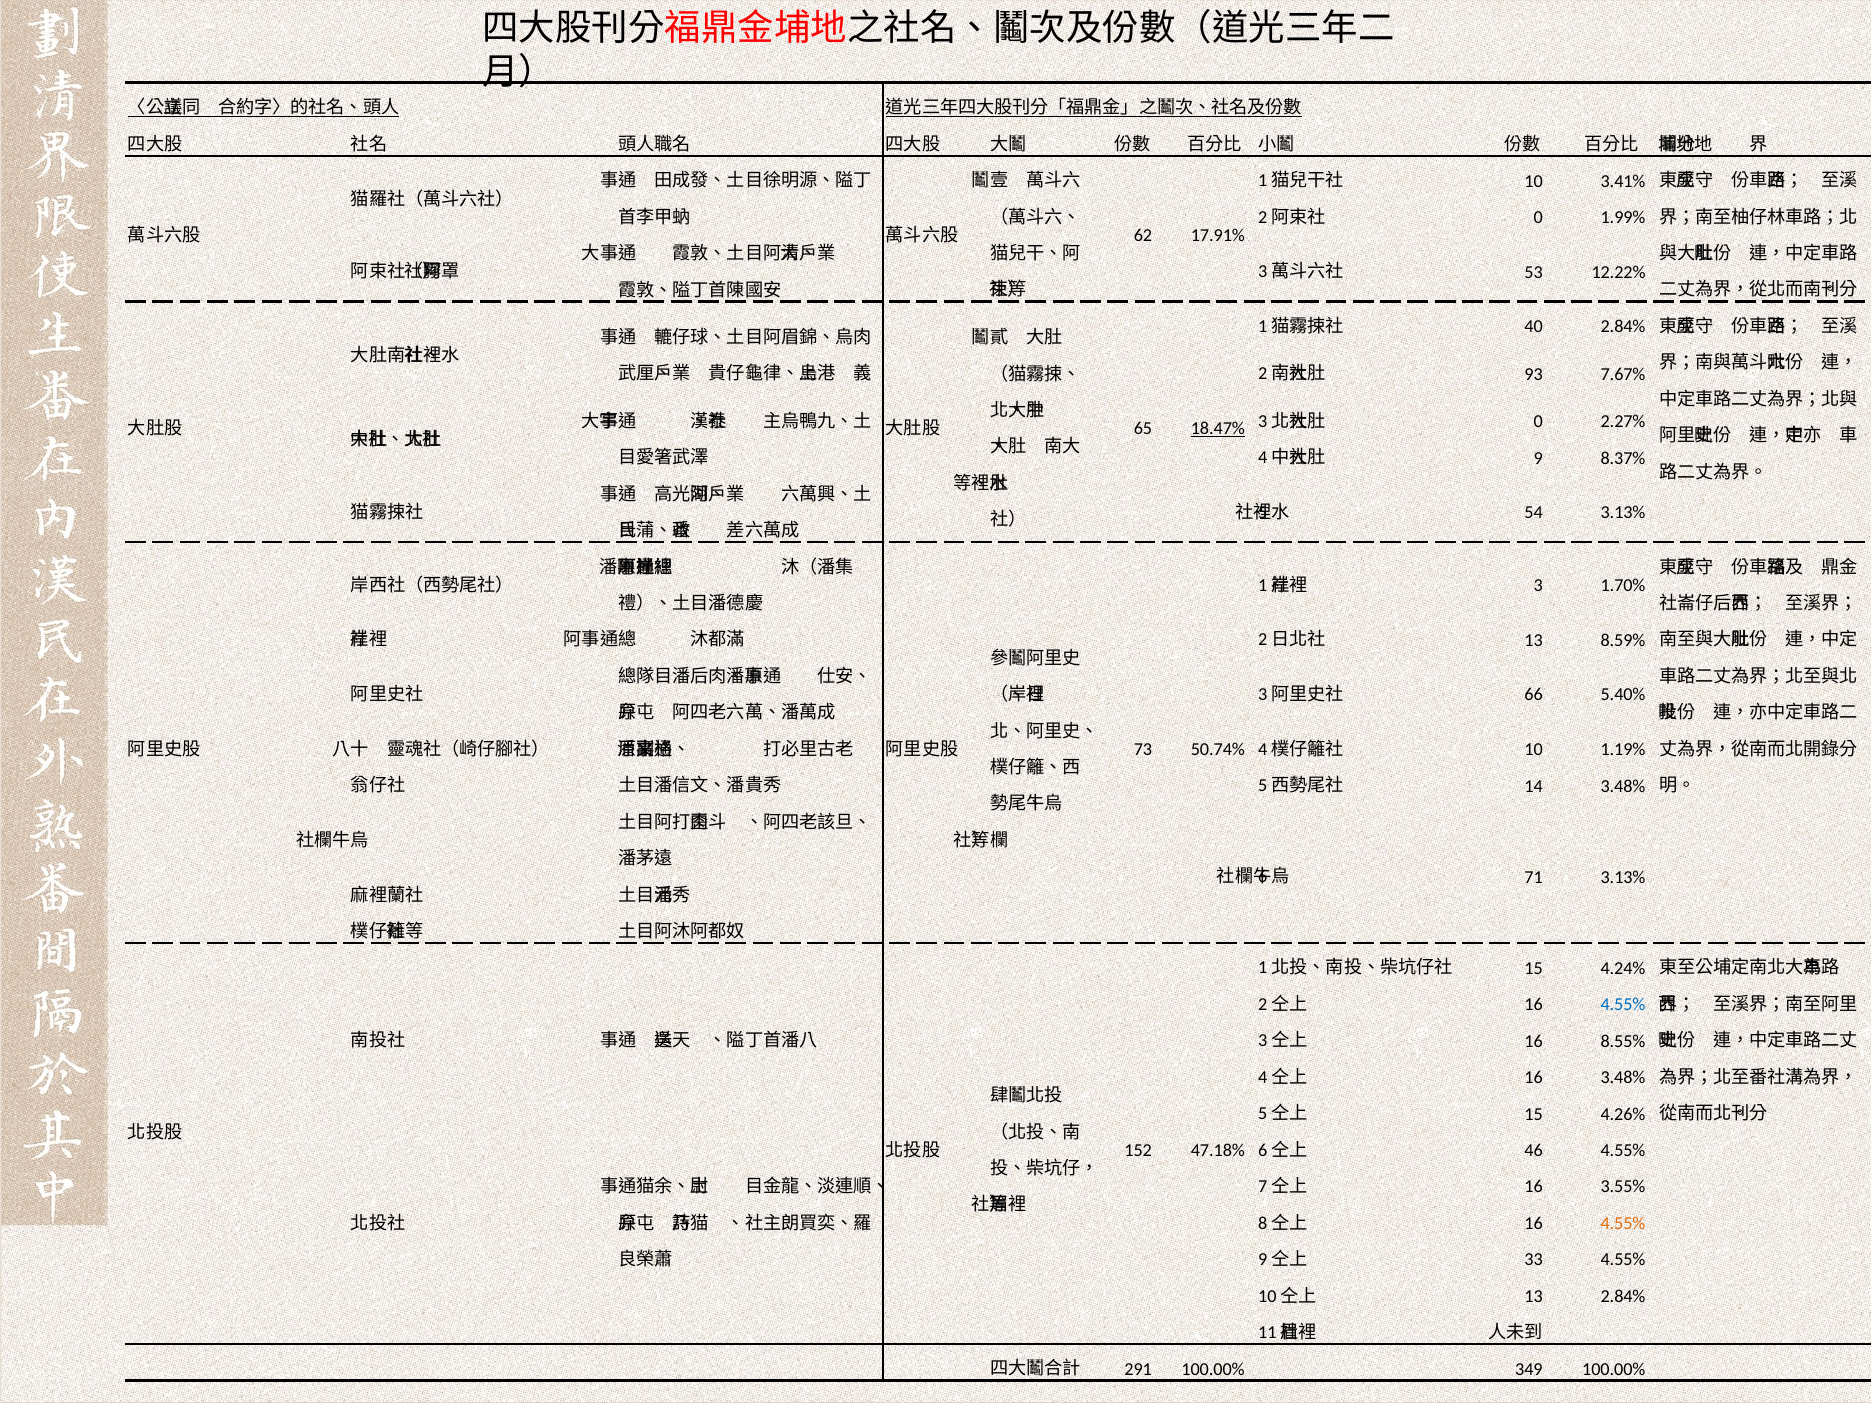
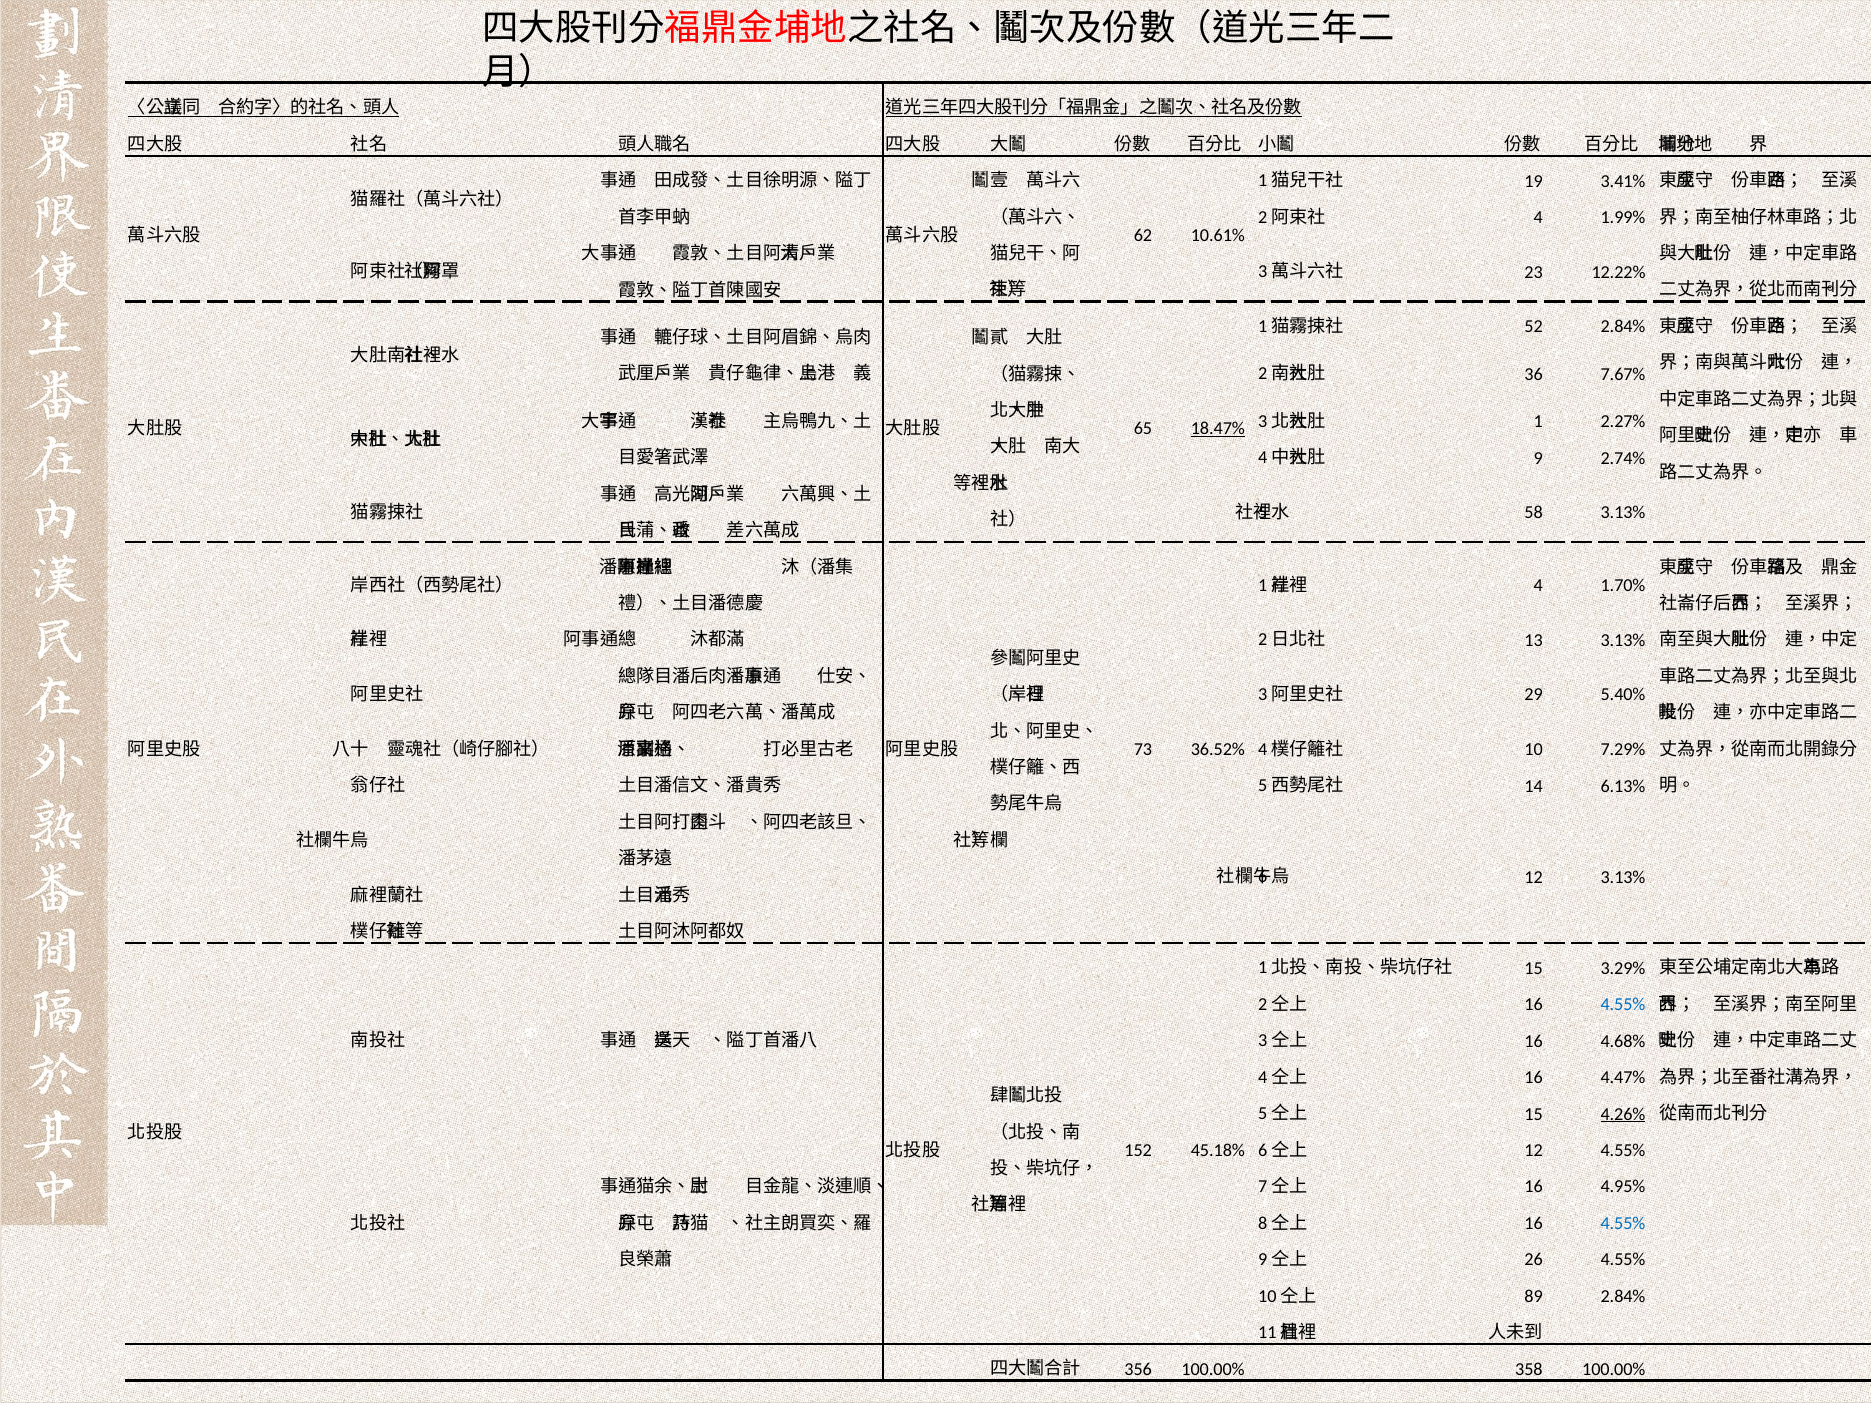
10: 10 -> 19 (1534, 181)
0: 0 -> 4 (1538, 218)
17.91%: 17.91% -> 10.61% (1218, 236)
53: 53 -> 23 (1534, 272)
40: 40 -> 52 (1534, 327)
93: 93 -> 36 (1534, 374)
0: 0 -> 1 (1538, 422)
8.37%: 8.37% -> 2.74% (1623, 458)
54: 54 -> 58 (1534, 513)
3: 3 -> 4 (1538, 586)
13 8.59%: 8.59% -> 3.13% (1623, 640)
66: 66 -> 29 (1534, 695)
50.74%: 50.74% -> 36.52% (1218, 750)
1.19%: 1.19% -> 7.29% (1623, 750)
14 3.48%: 3.48% -> 6.13% (1623, 786)
71: 71 -> 12 (1534, 877)
4.24%: 4.24% -> 3.29% (1623, 968)
8.55%: 8.55% -> 4.68% (1623, 1041)
16 3.48%: 3.48% -> 4.47% (1623, 1078)
4.26% underline: none -> present (1623, 1114)
46: 46 -> 12 (1534, 1151)
47.18%: 47.18% -> 45.18% (1218, 1151)
3.55%: 3.55% -> 4.95% (1623, 1187)
4.55% colour: orange -> blue (1623, 1224)
33: 33 -> 26 (1534, 1260)
13: 13 -> 89 (1534, 1297)
291: 291 -> 356 (1138, 1369)
349: 349 -> 358 (1529, 1369)
